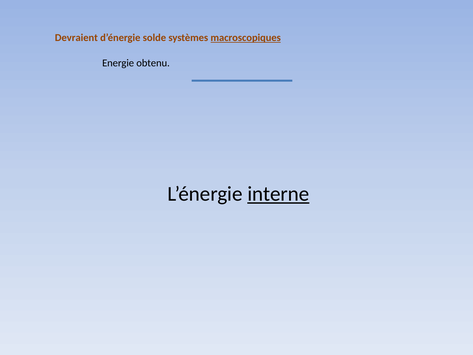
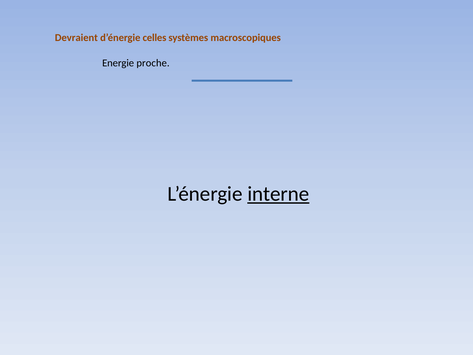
solde: solde -> celles (154, 38)
macroscopiques underline: present -> none (246, 38)
obtenu: obtenu -> proche (153, 63)
